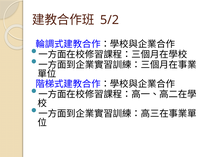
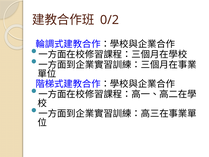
5/2: 5/2 -> 0/2 (110, 20)
